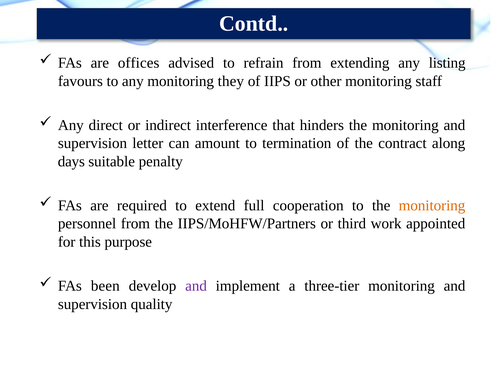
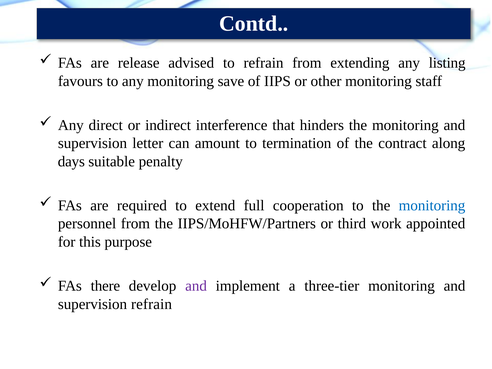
offices: offices -> release (139, 63)
they: they -> save (231, 81)
monitoring colour: orange -> blue (432, 206)
been: been -> there (105, 286)
supervision quality: quality -> refrain (152, 304)
